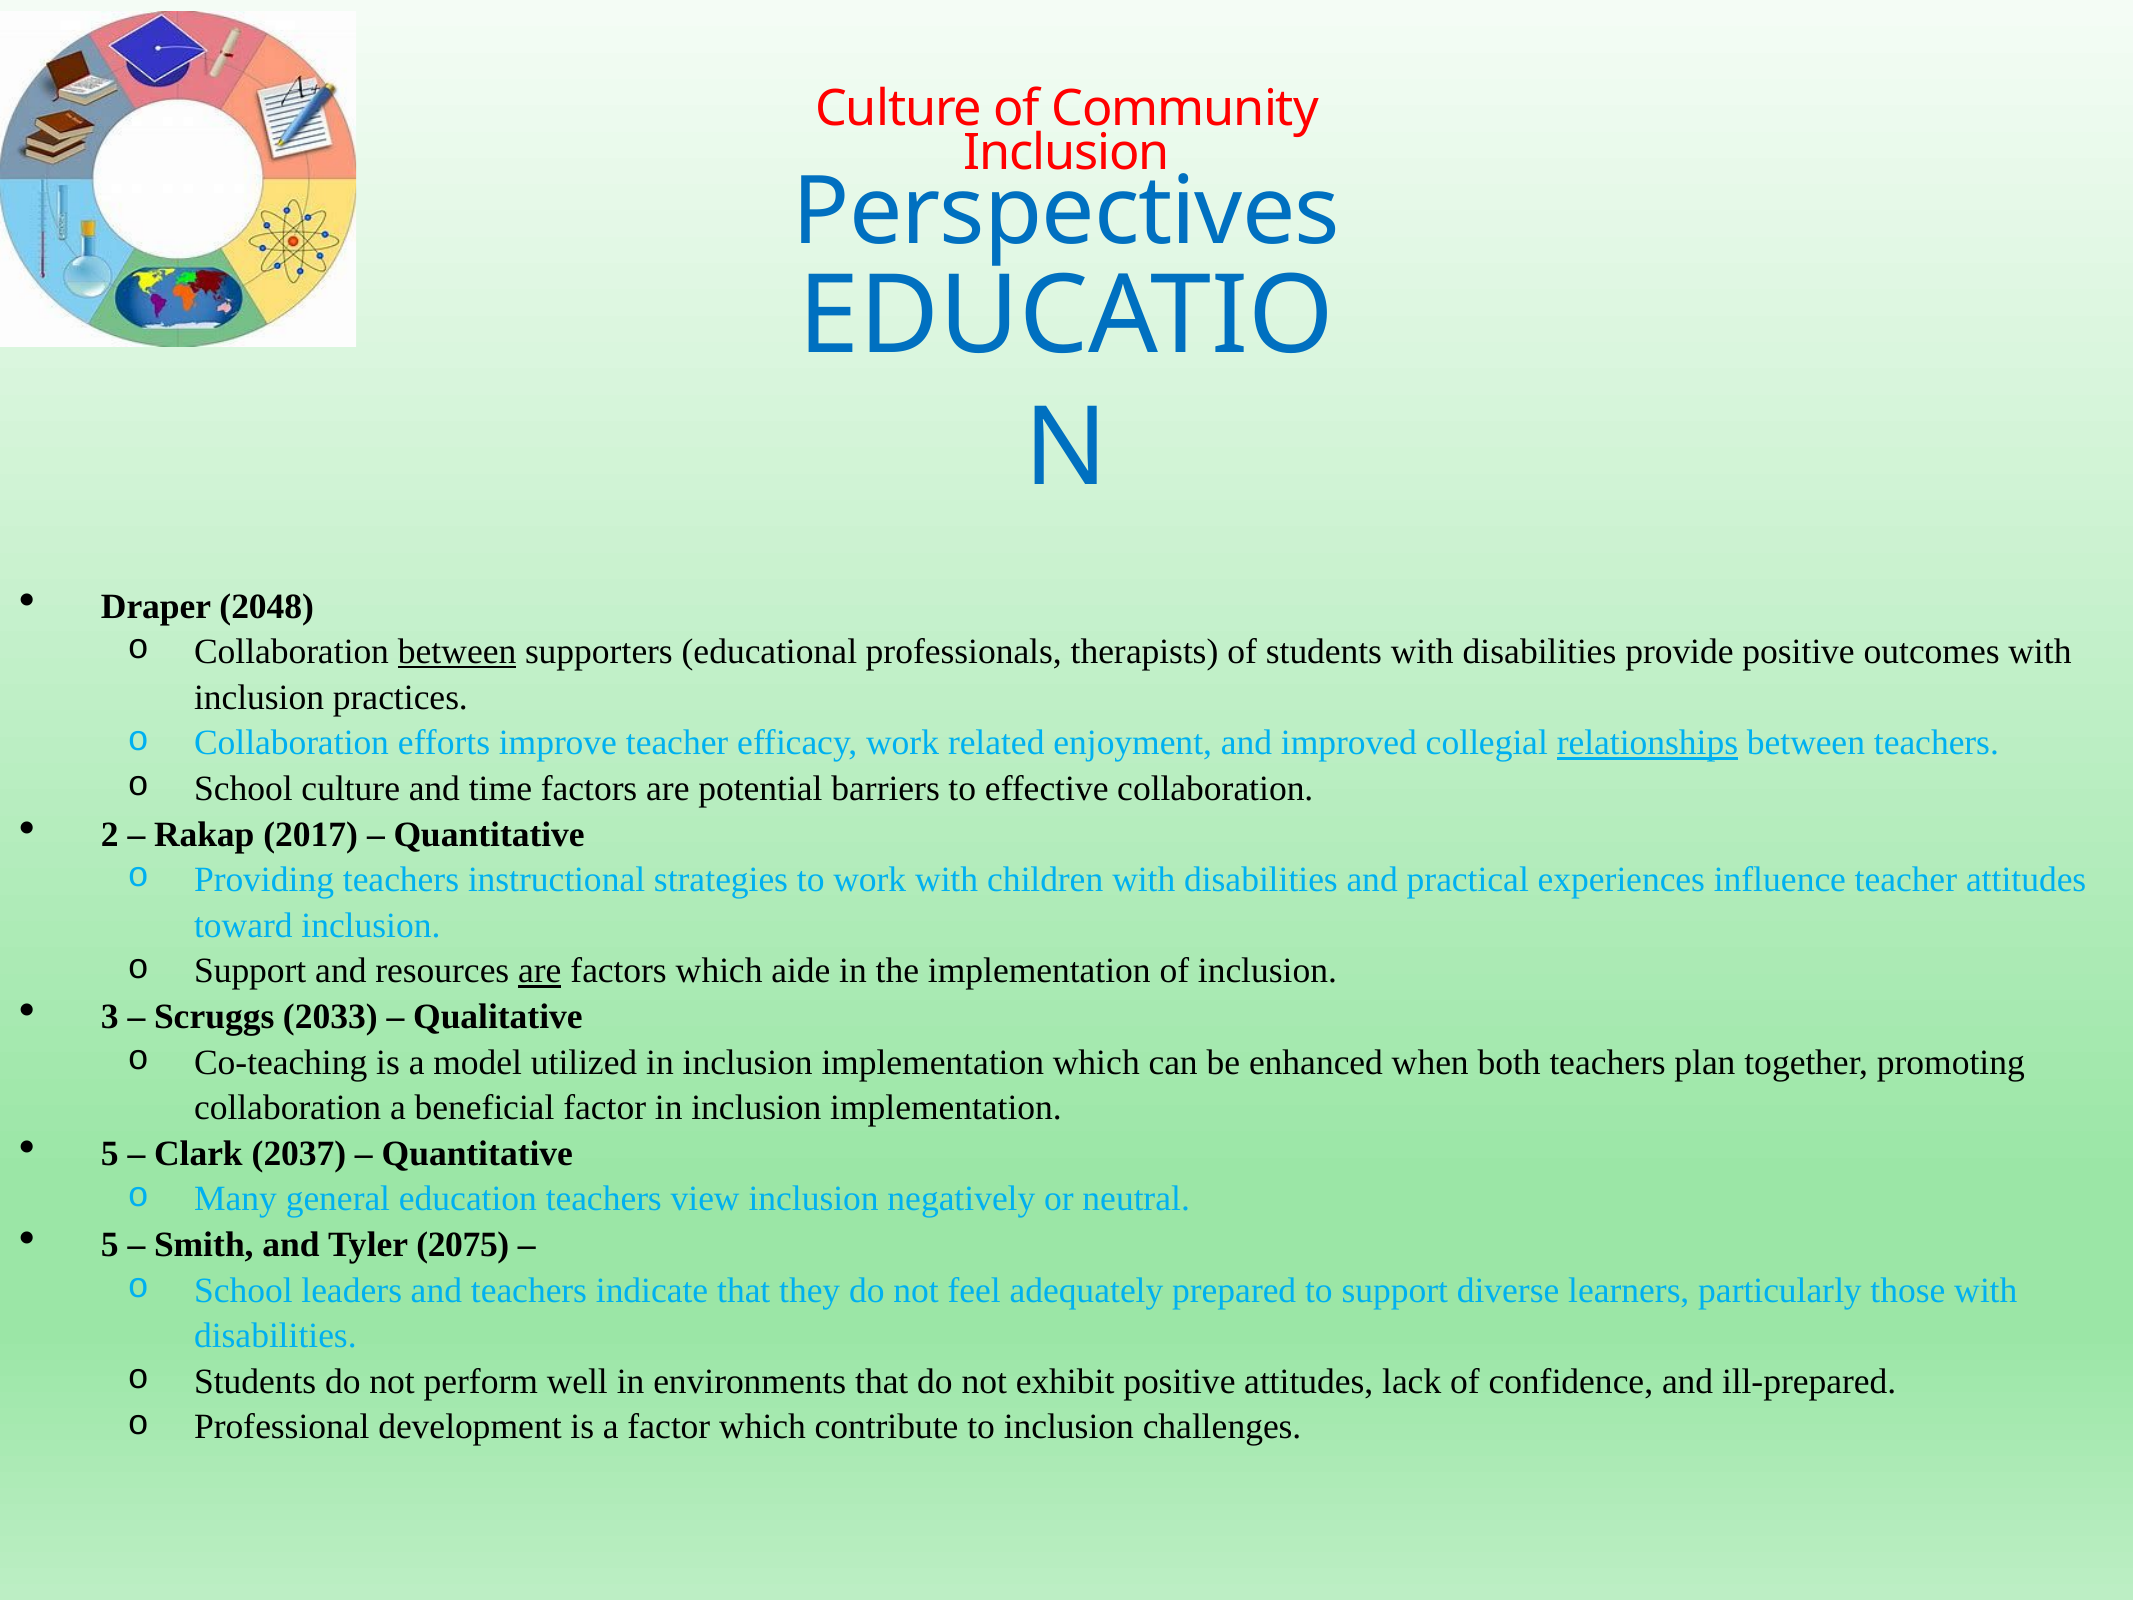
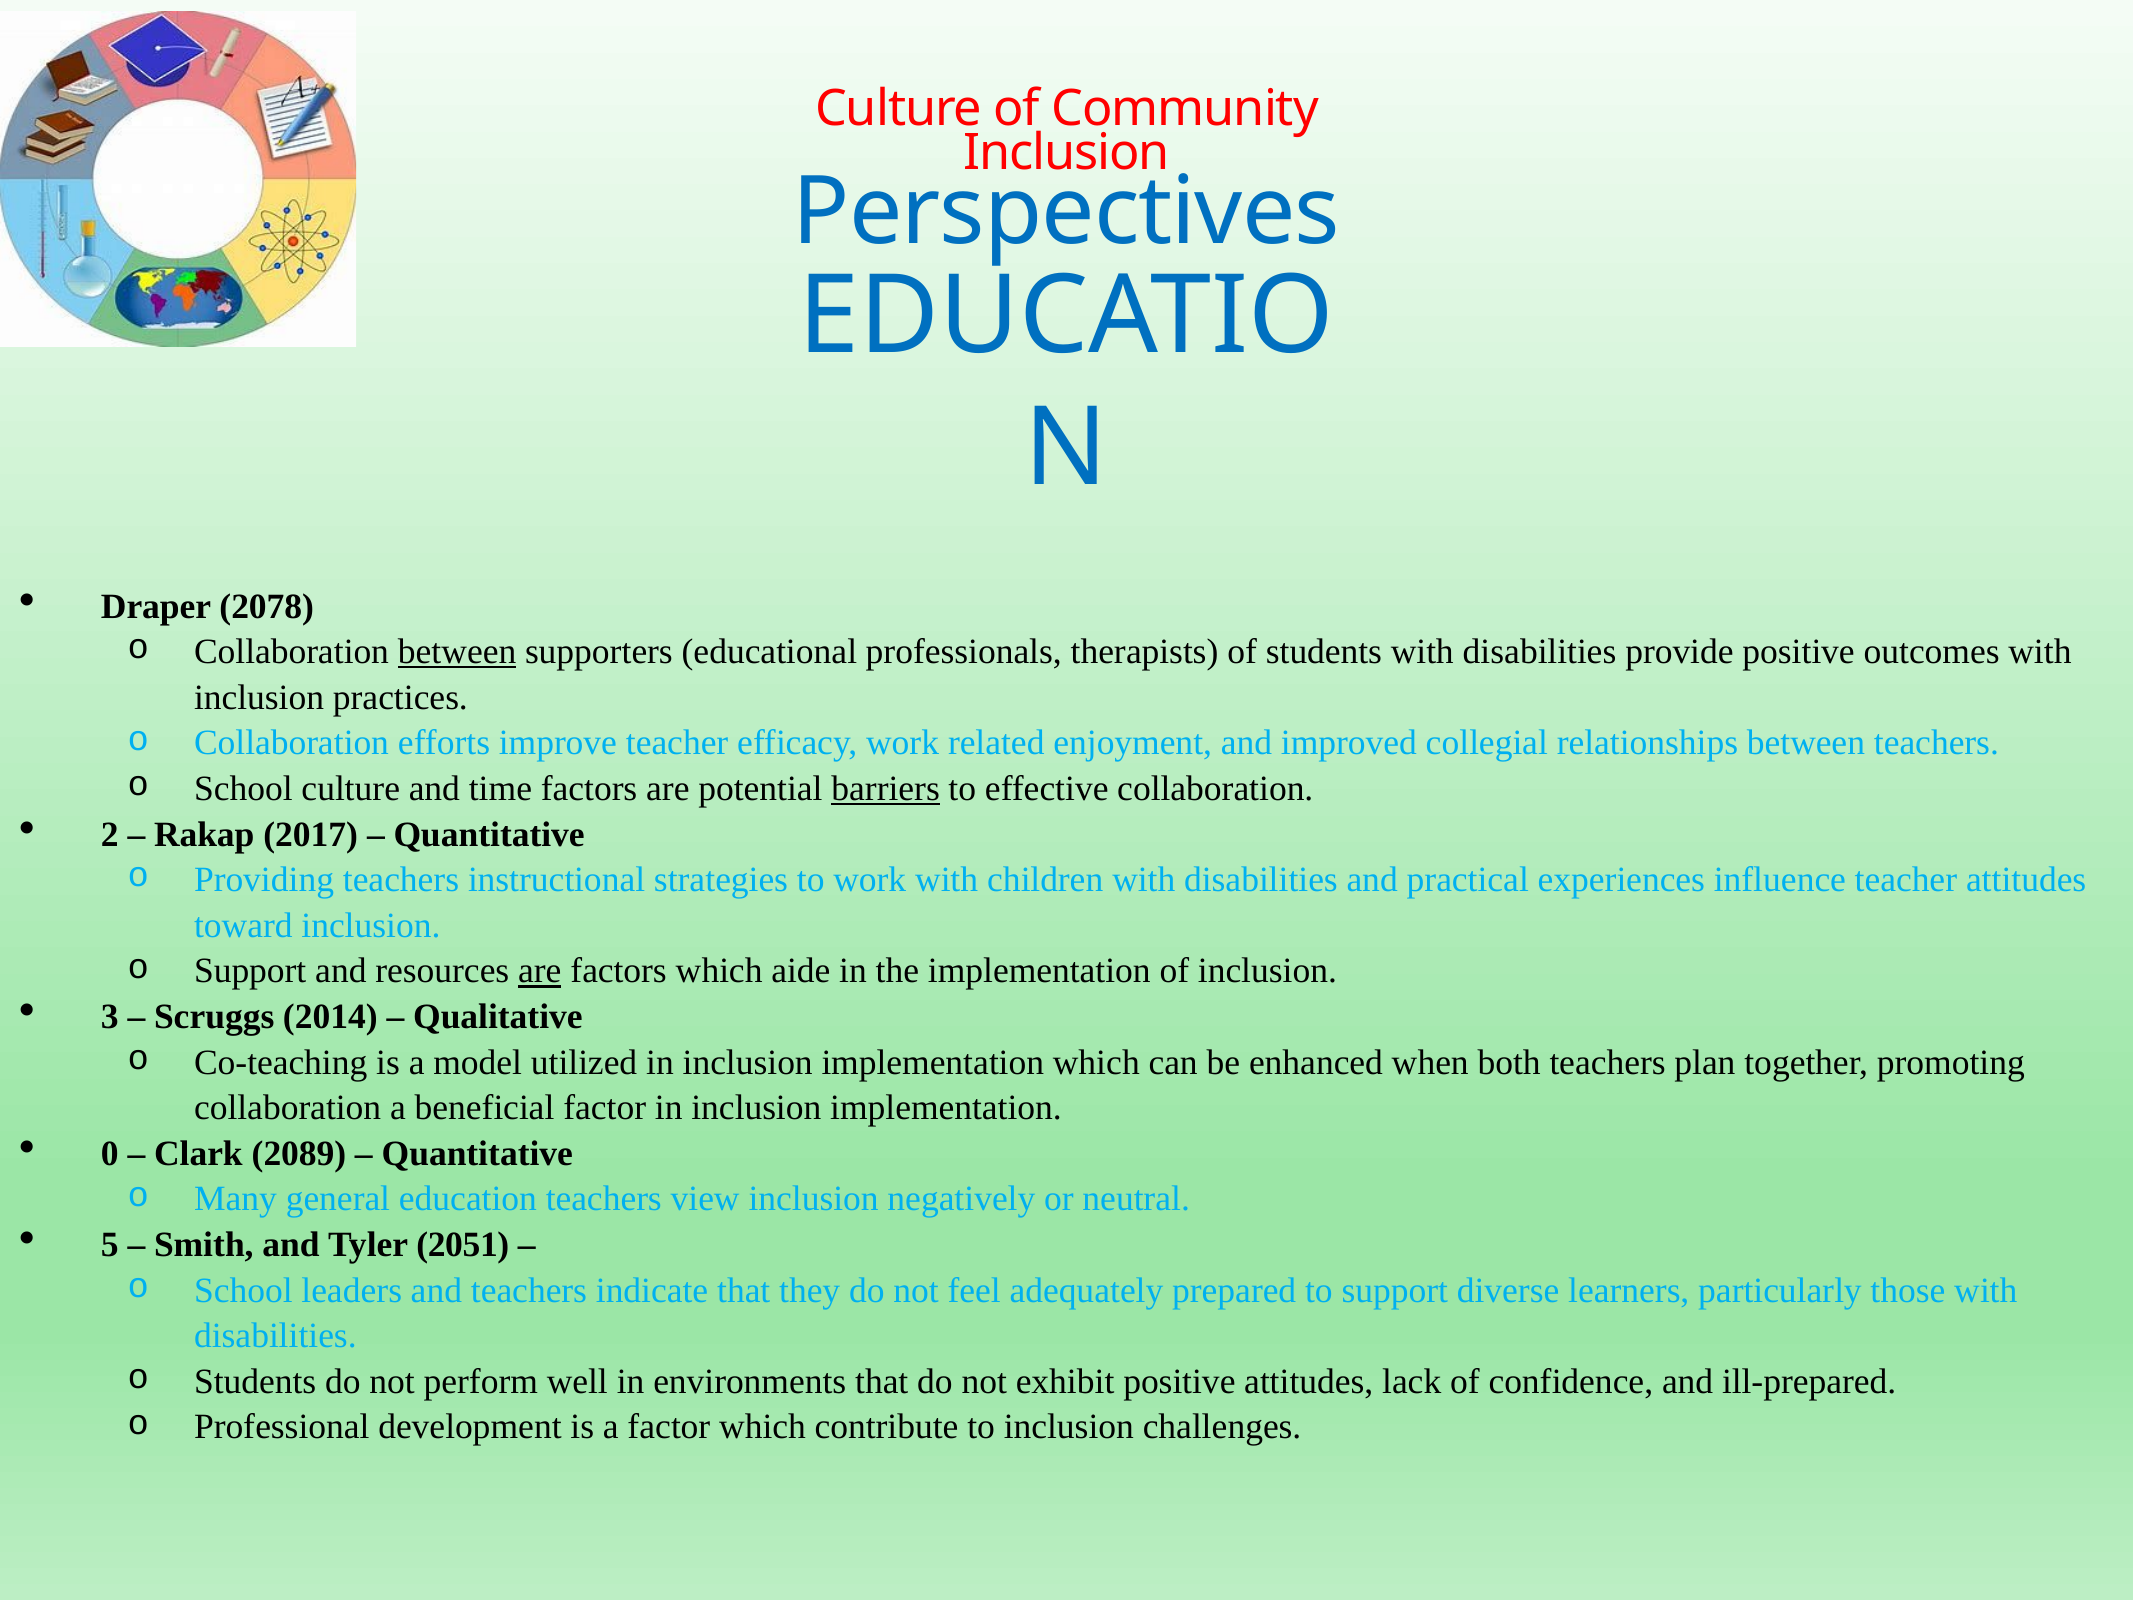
2048: 2048 -> 2078 (267, 606)
relationships underline: present -> none (1647, 743)
barriers underline: none -> present (886, 789)
2033: 2033 -> 2014 (330, 1017)
5: 5 -> 0 (110, 1153)
2037: 2037 -> 2089 (299, 1153)
2075: 2075 -> 2051 (463, 1245)
